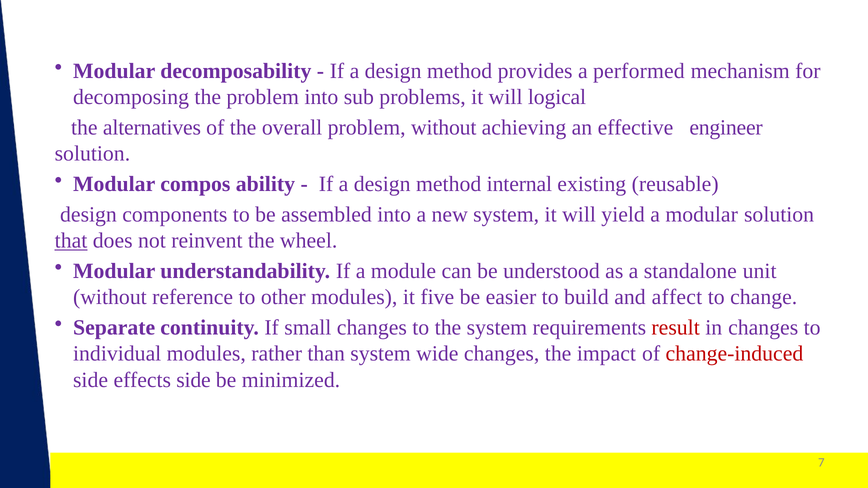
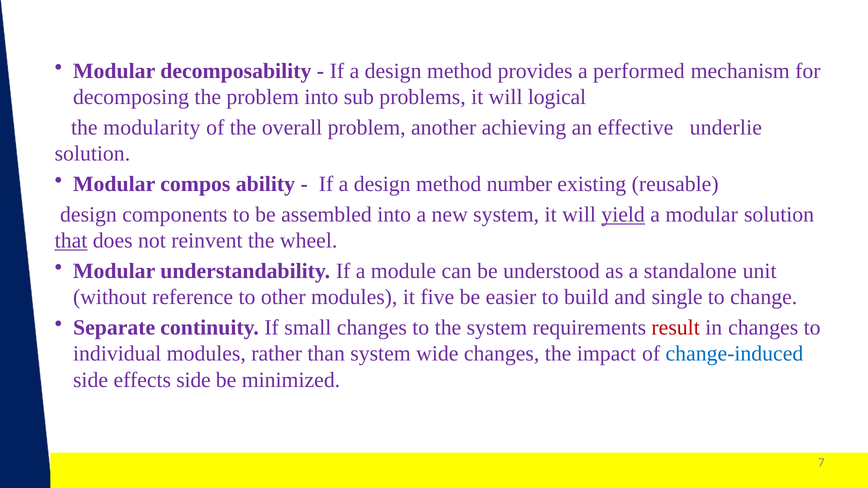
alternatives: alternatives -> modularity (152, 128)
problem without: without -> another (444, 128)
engineer: engineer -> underlie (726, 128)
internal: internal -> number (519, 184)
yield underline: none -> present (623, 215)
affect: affect -> single (677, 297)
change-induced colour: red -> blue (734, 354)
